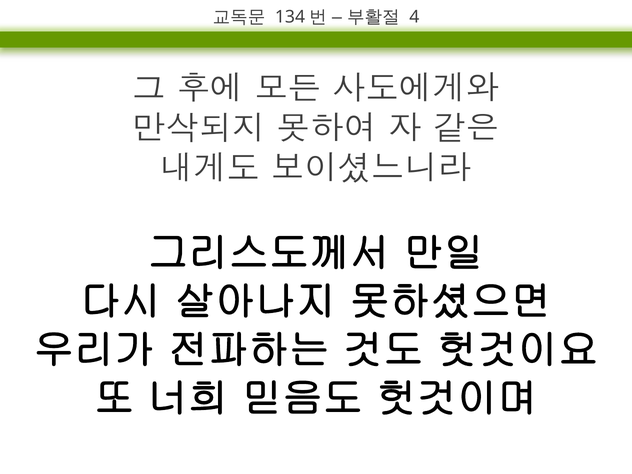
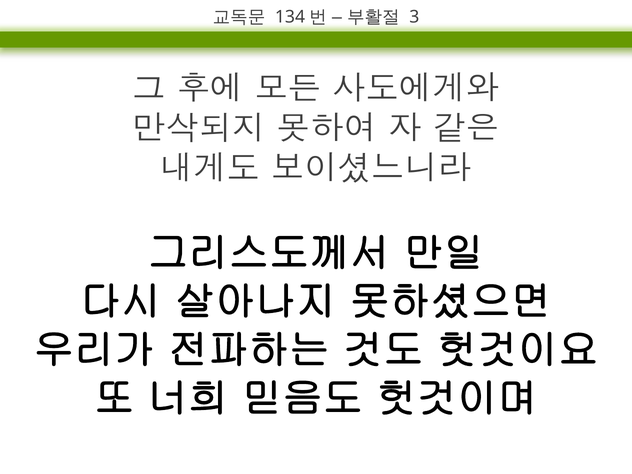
4: 4 -> 3 (414, 17)
